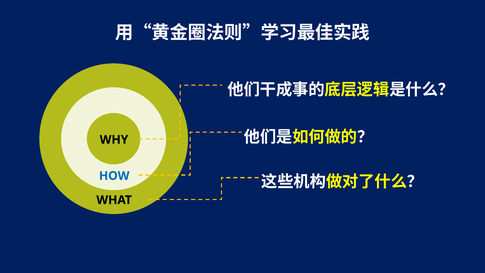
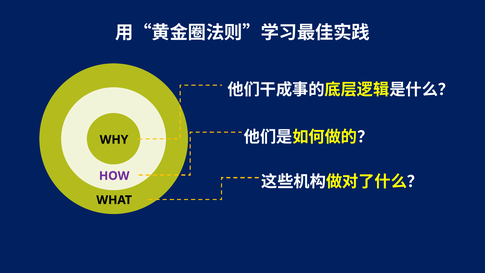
HOW colour: blue -> purple (114, 176)
